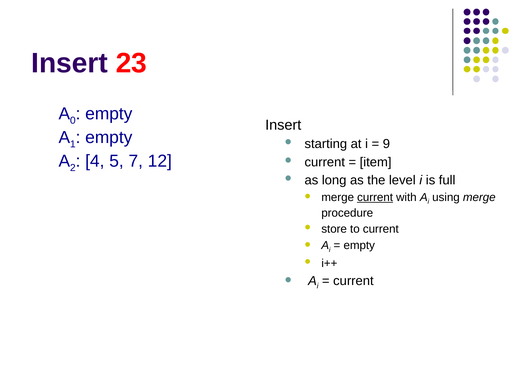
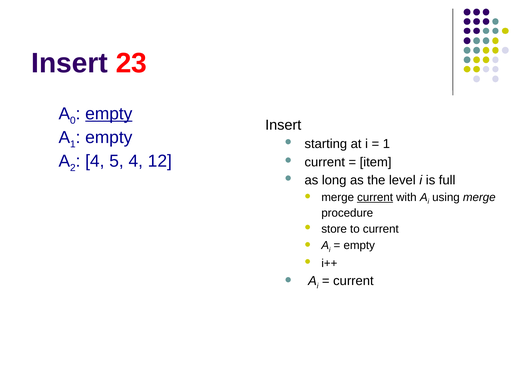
empty underline: none -> present (109, 114)
9: 9 -> 1 (386, 144)
5 7: 7 -> 4 (136, 161)
